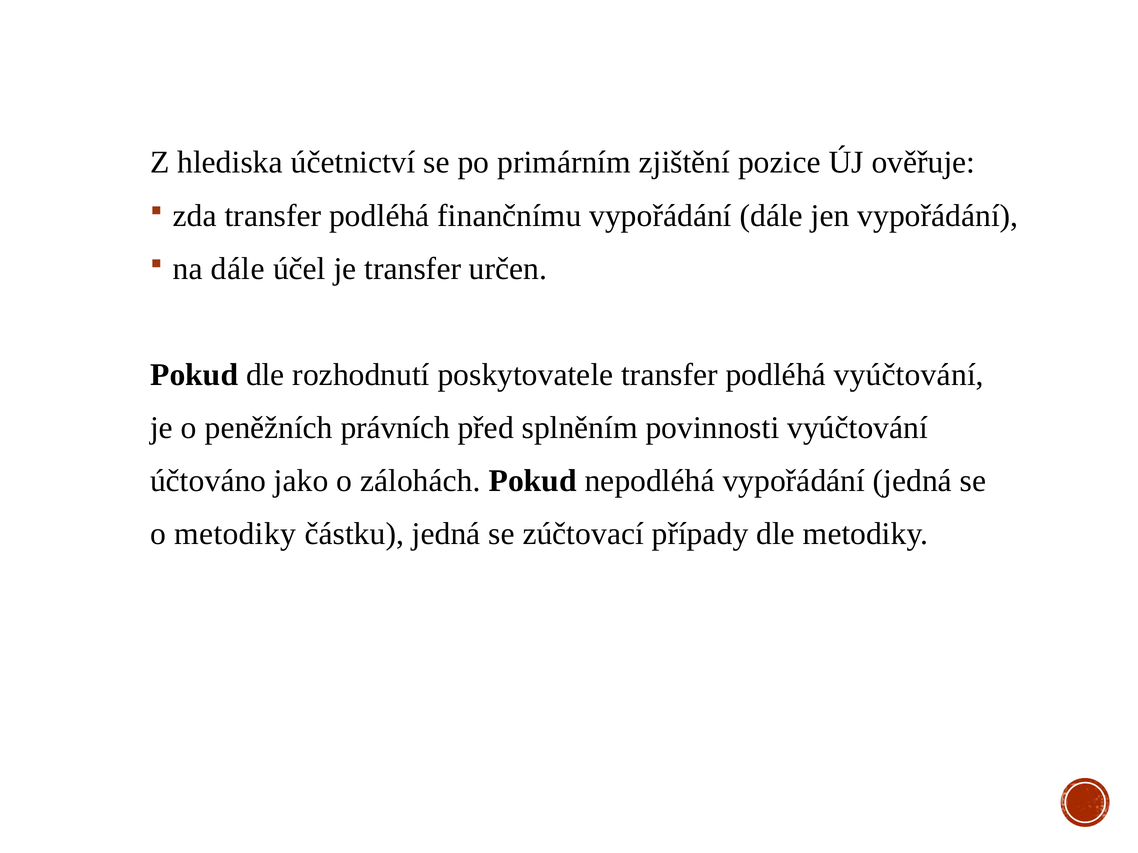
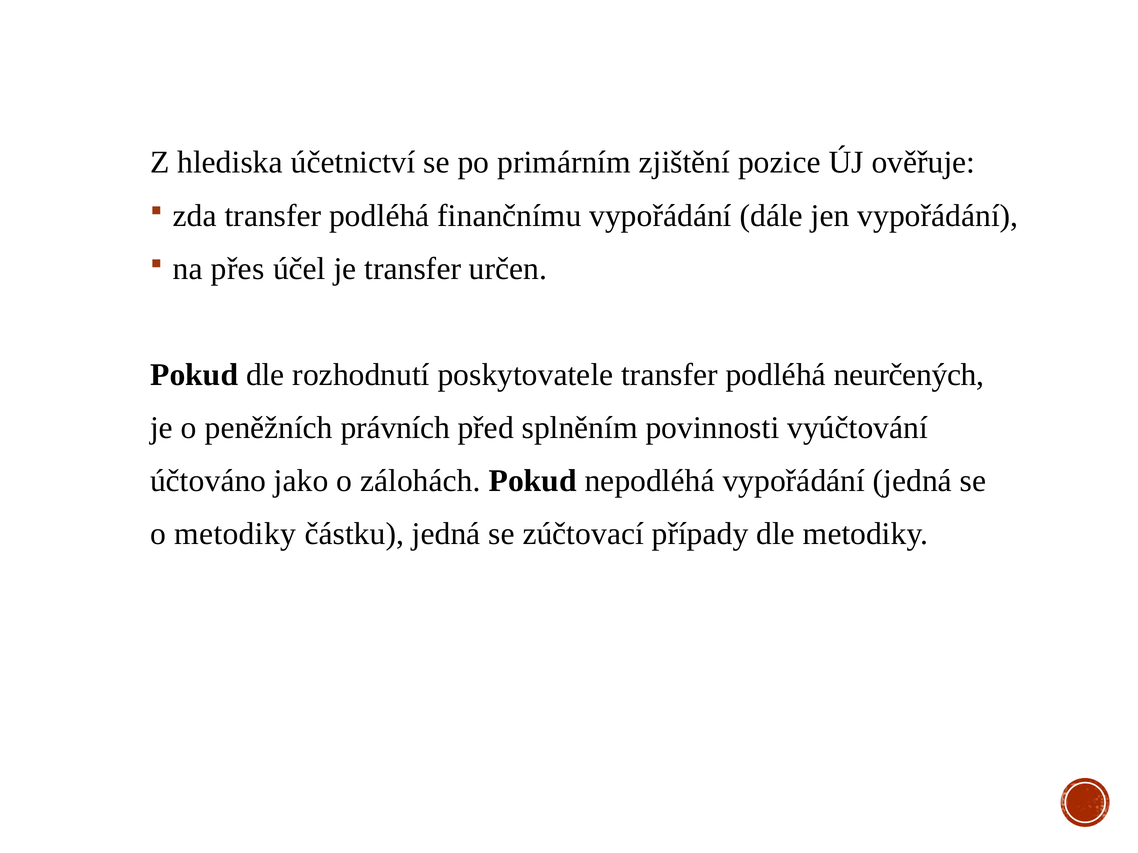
na dále: dále -> přes (238, 269)
podléhá vyúčtování: vyúčtování -> neurčených (909, 375)
